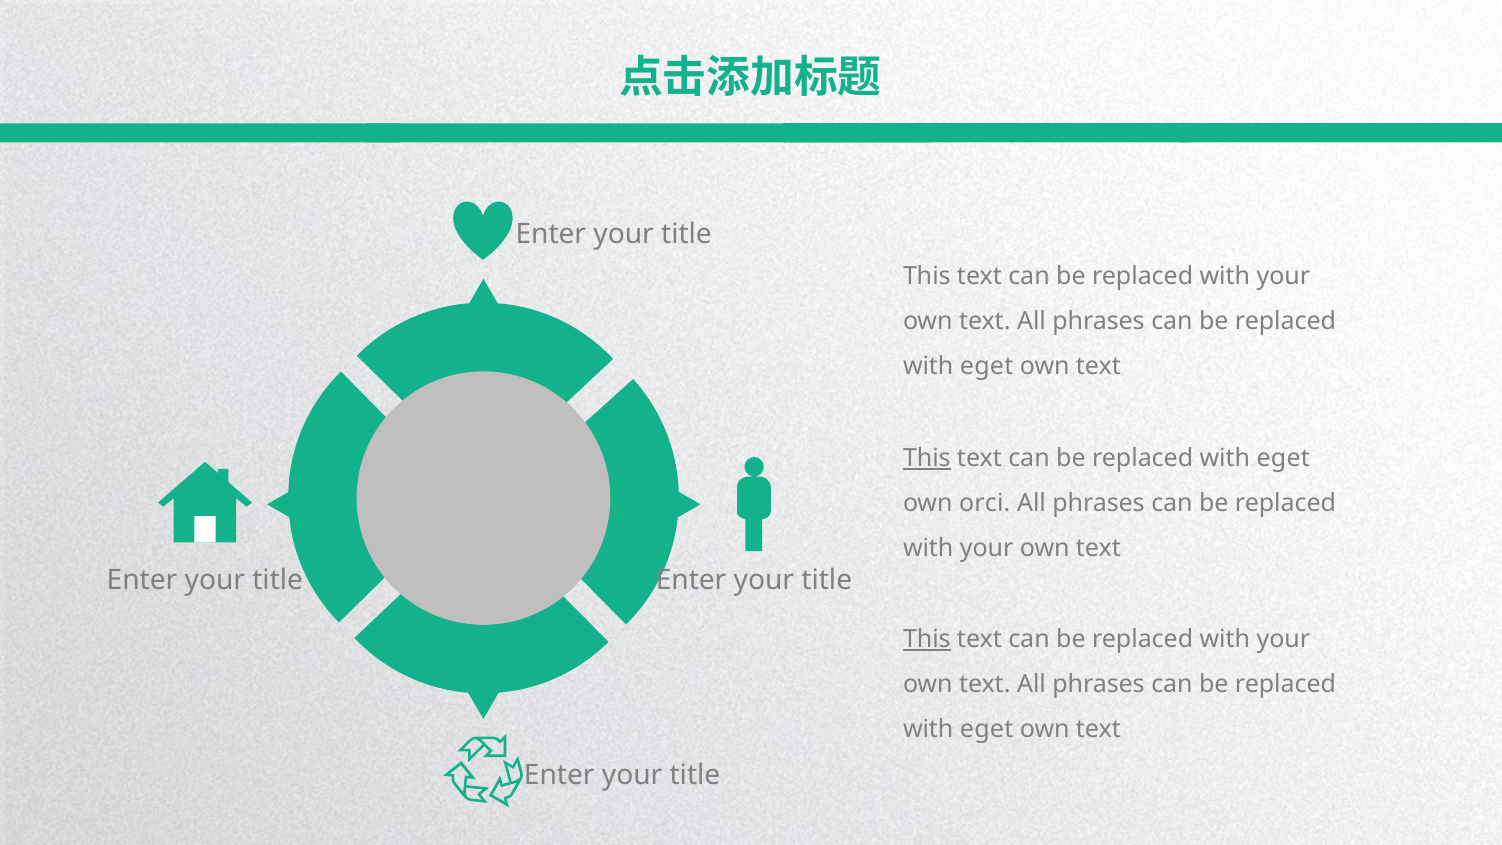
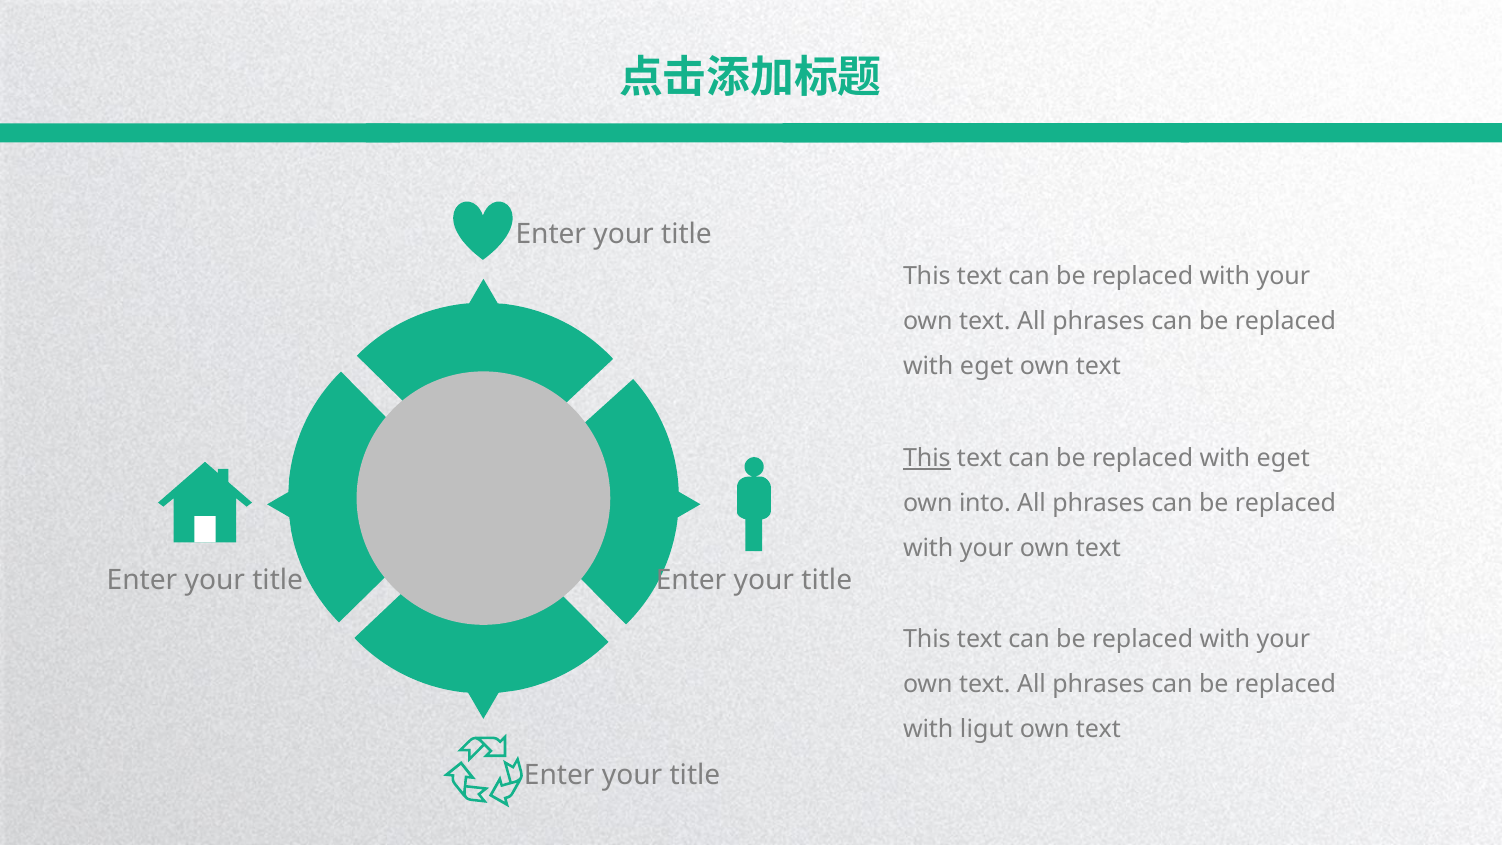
orci: orci -> into (985, 503)
This underline: present -> none (927, 640)
eget: eget -> ligut (987, 730)
